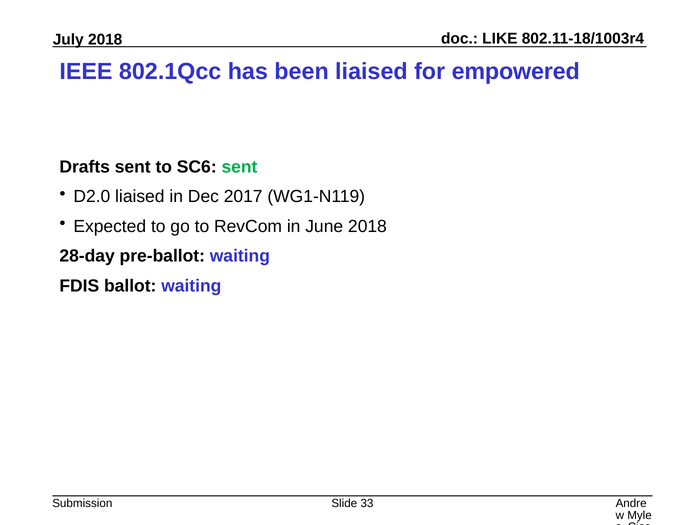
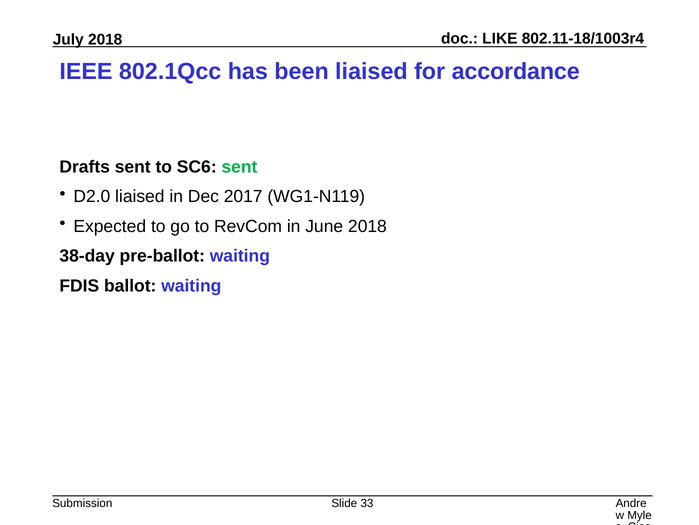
empowered: empowered -> accordance (516, 72)
28-day: 28-day -> 38-day (87, 256)
